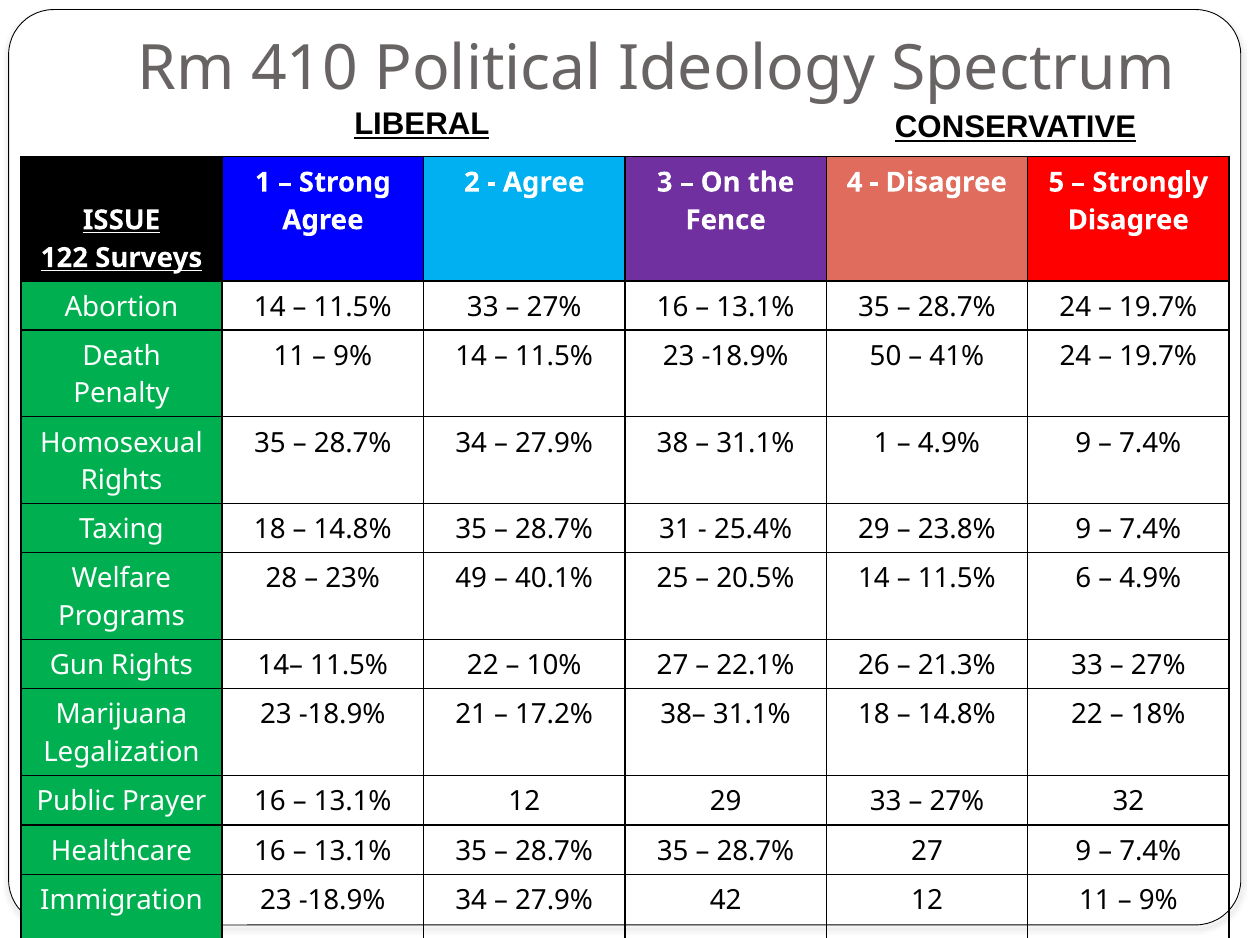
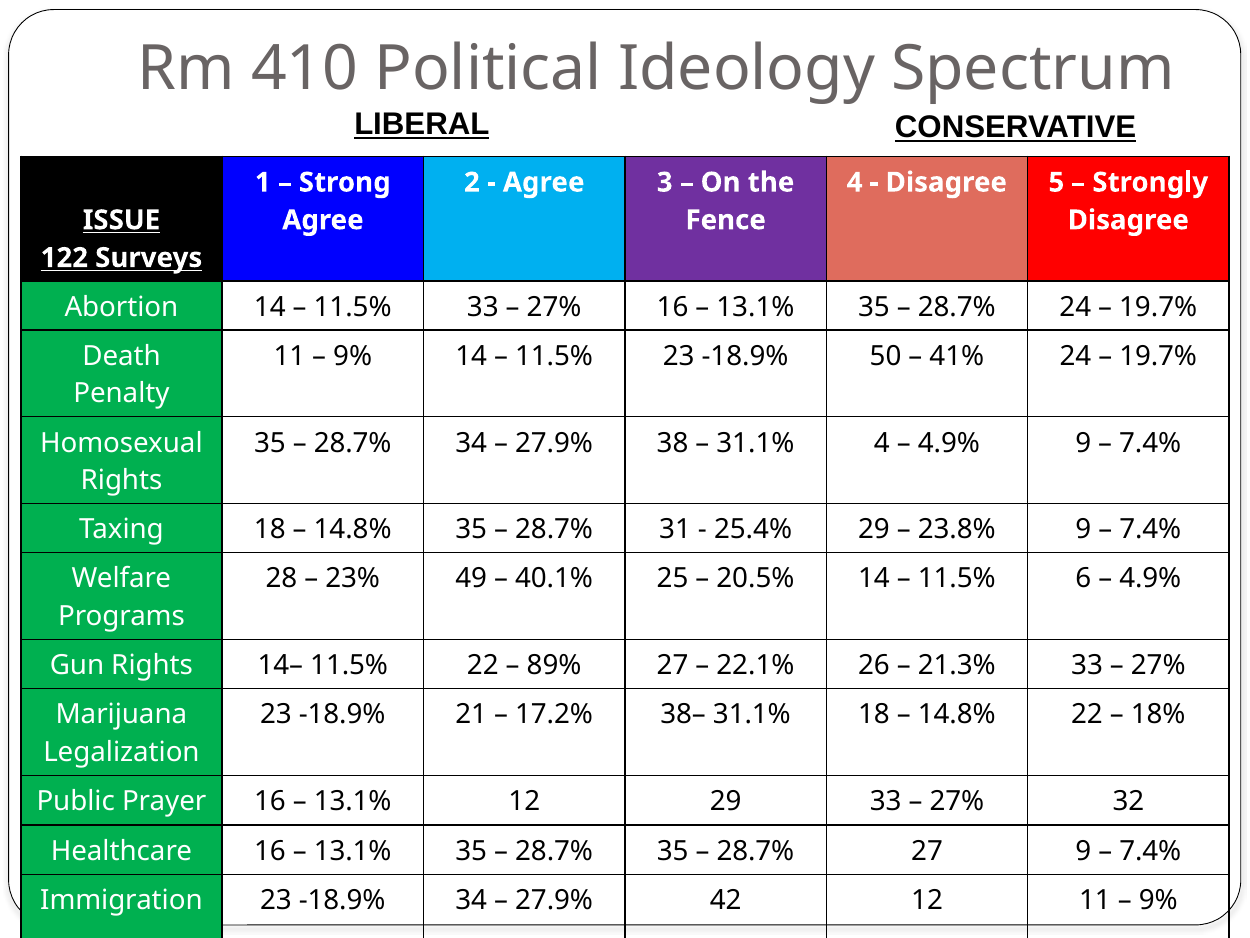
31.1% 1: 1 -> 4 (882, 443)
10%: 10% -> 89% (554, 665)
